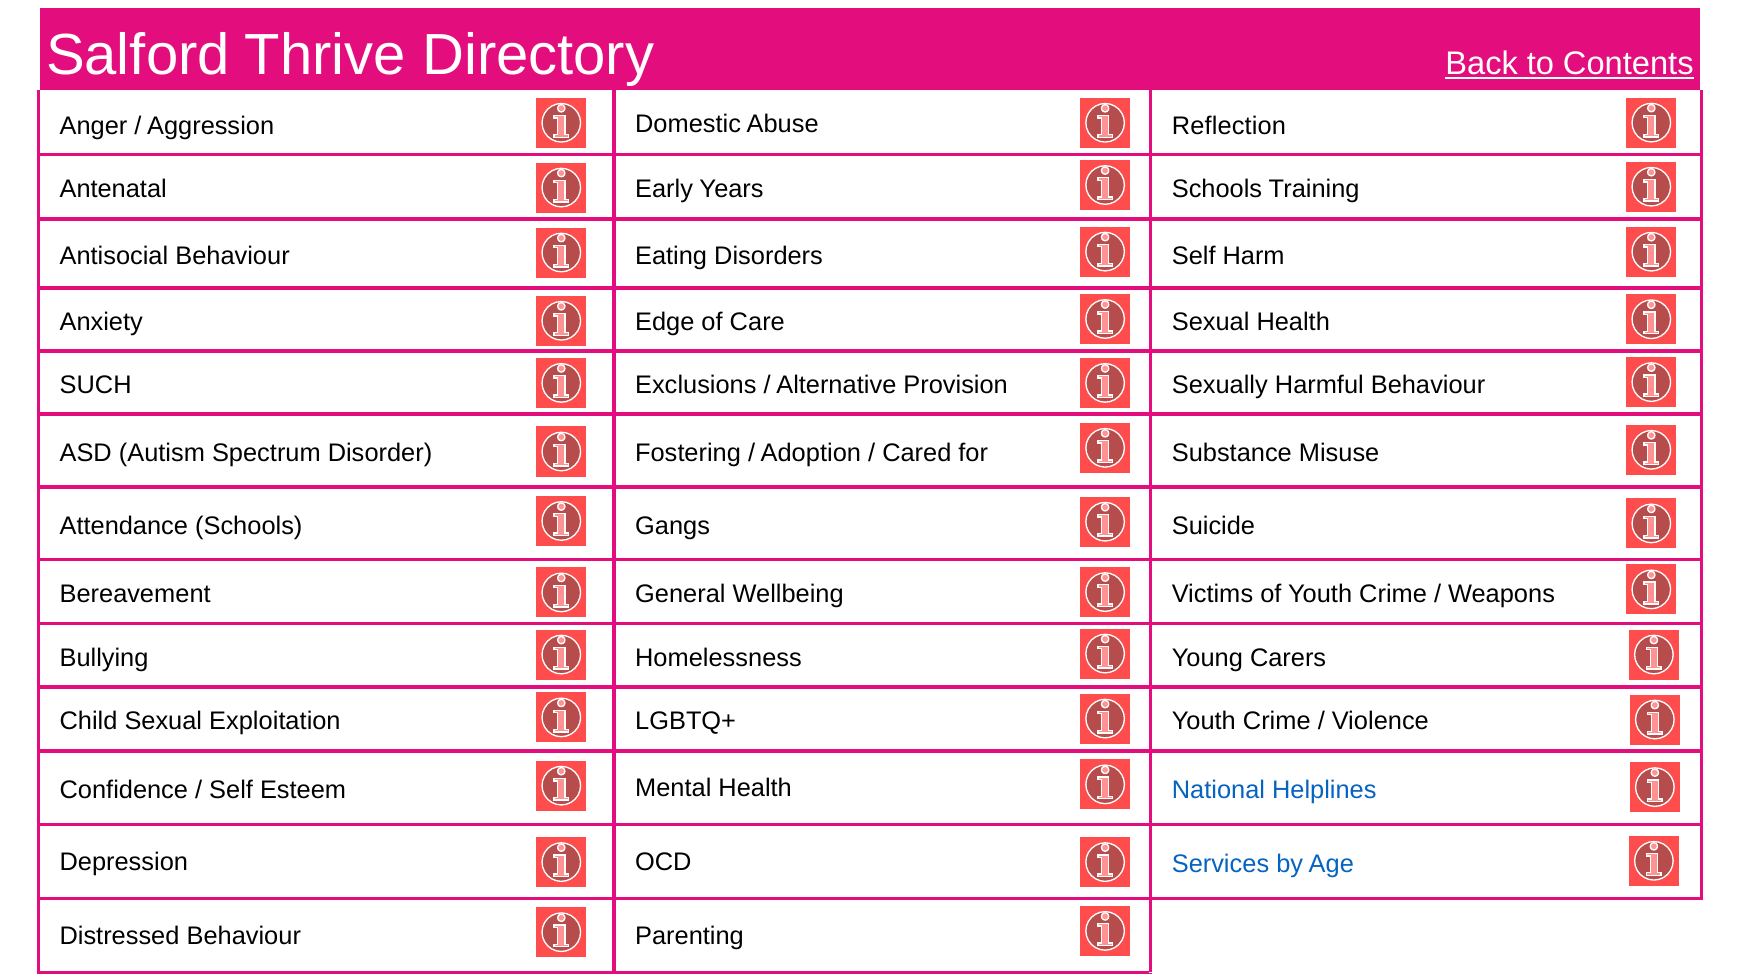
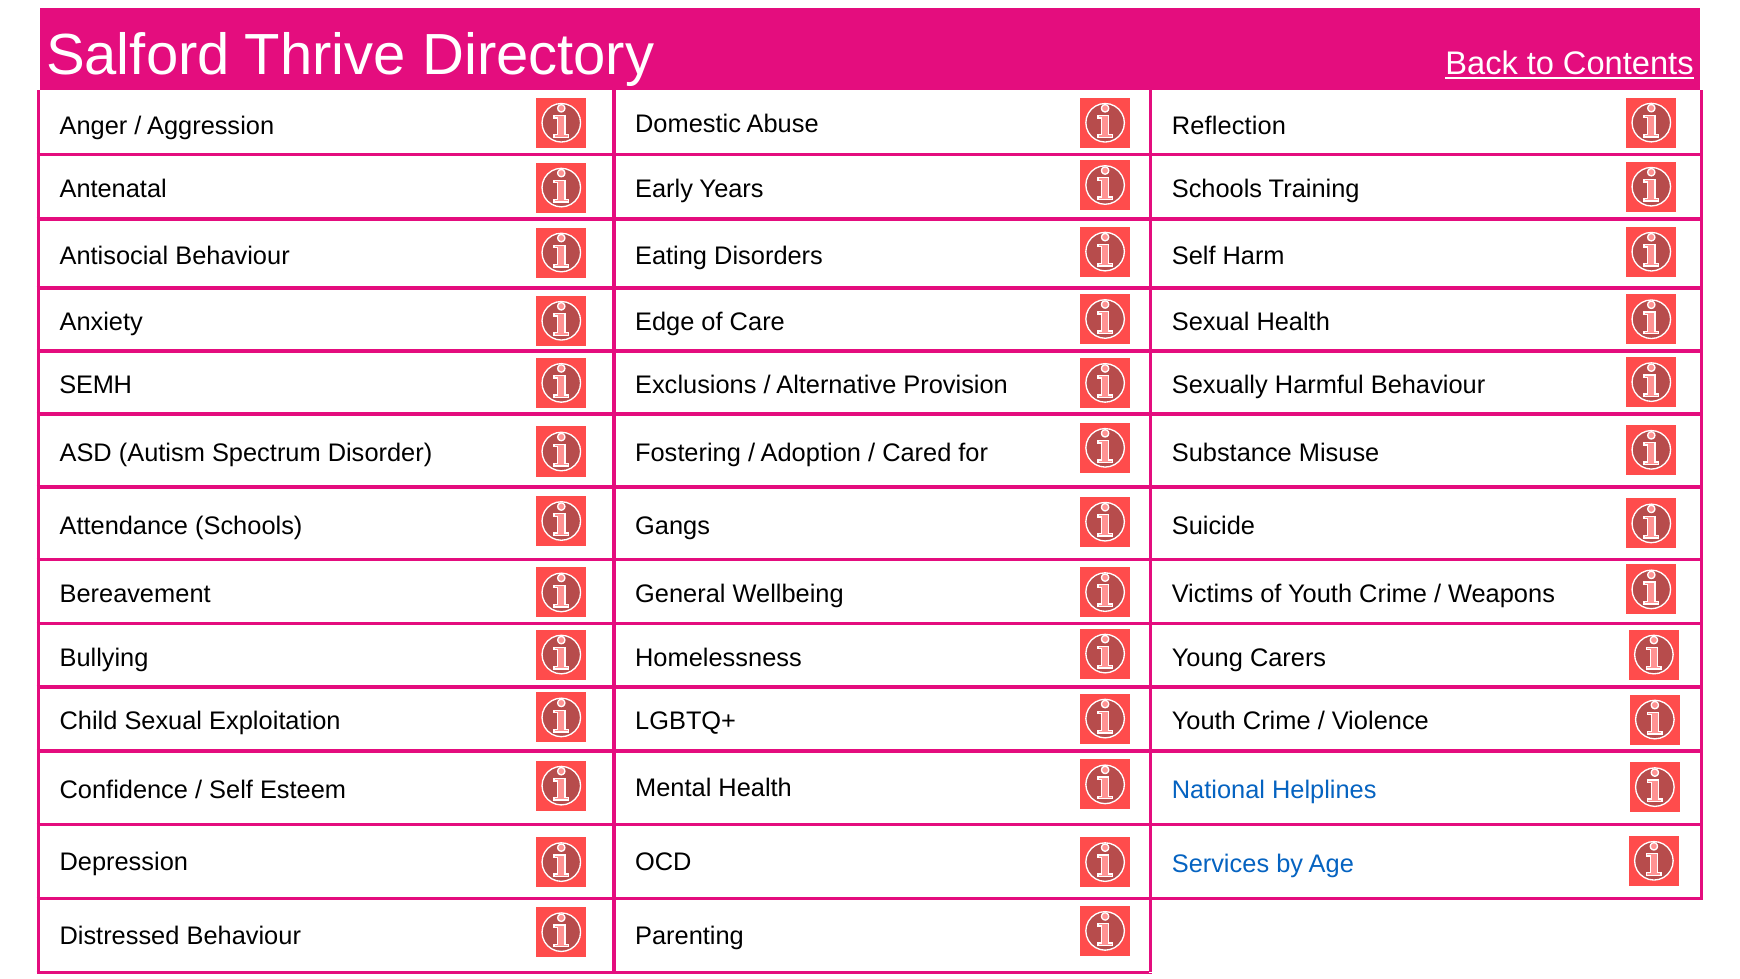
SUCH: SUCH -> SEMH (96, 385)
